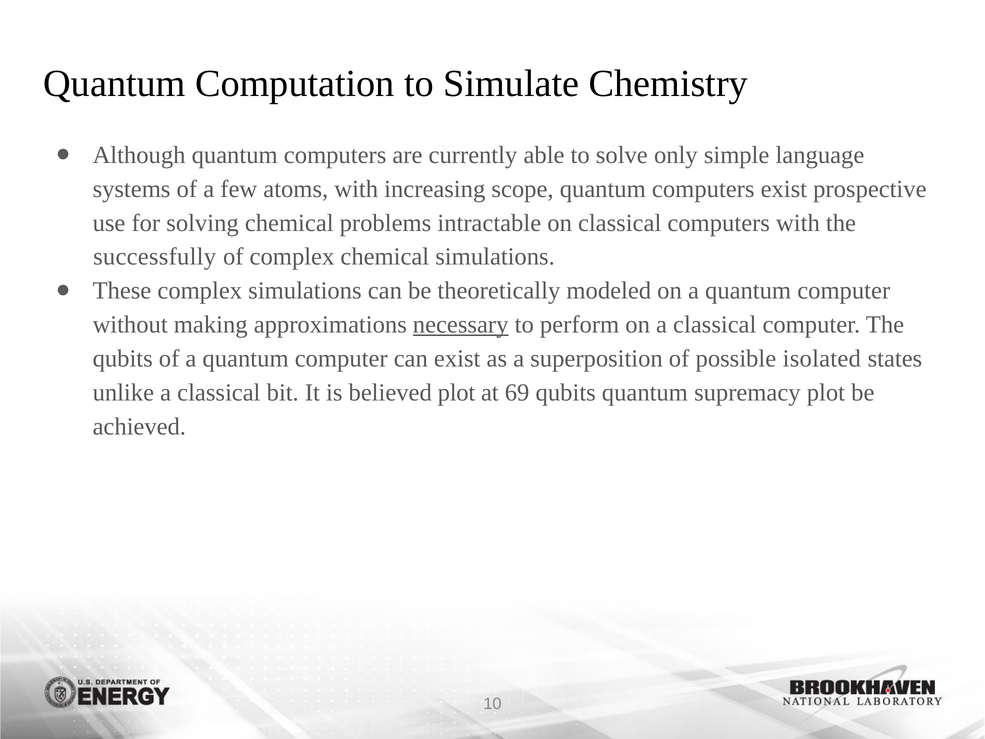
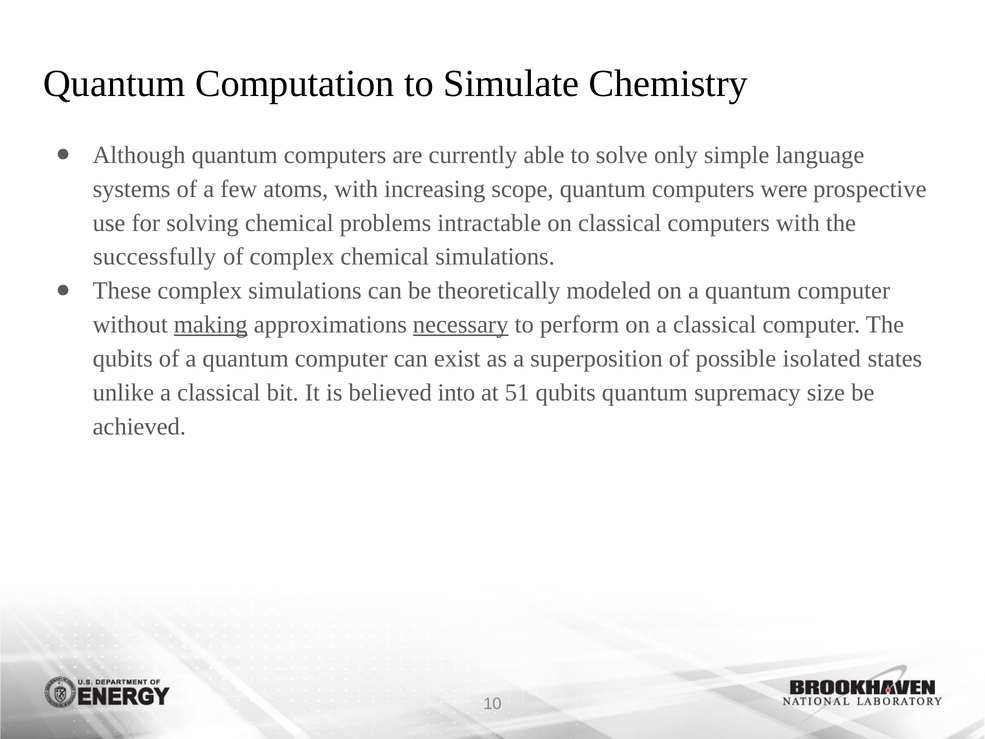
computers exist: exist -> were (784, 189)
making underline: none -> present (211, 325)
believed plot: plot -> into (456, 393)
69: 69 -> 51 (517, 393)
supremacy plot: plot -> size (826, 393)
